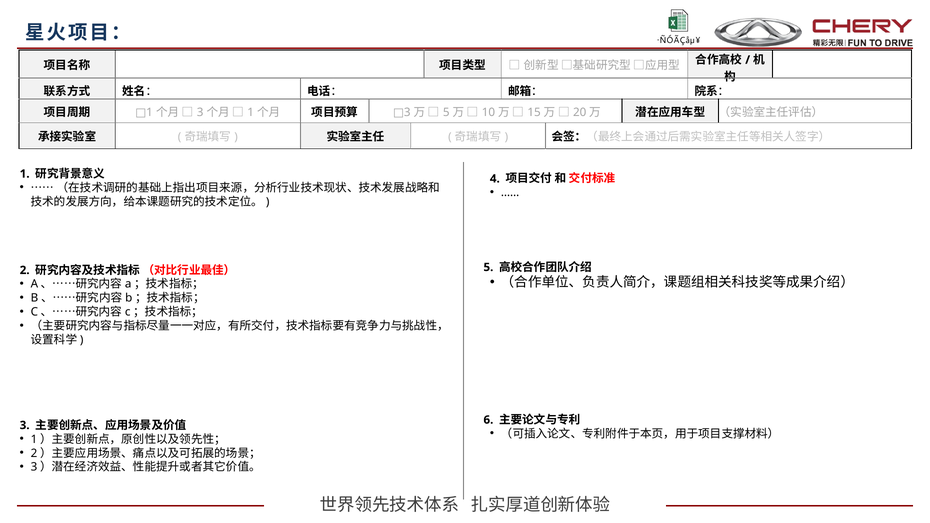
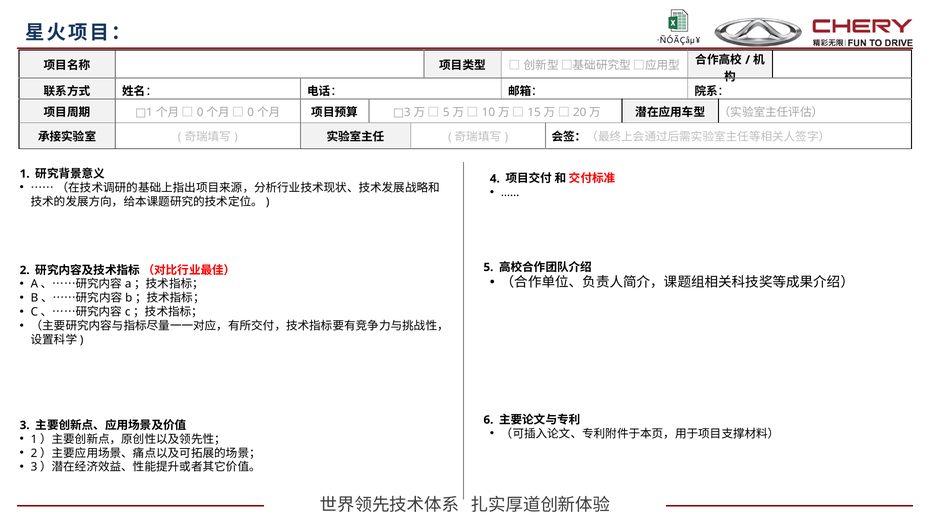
3: 3 -> 0 (200, 112)
1: 1 -> 0 (251, 112)
